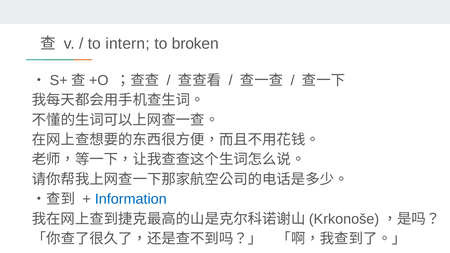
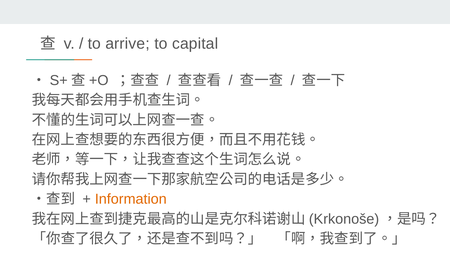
intern: intern -> arrive (128, 44)
broken: broken -> capital (195, 44)
Information colour: blue -> orange (131, 199)
